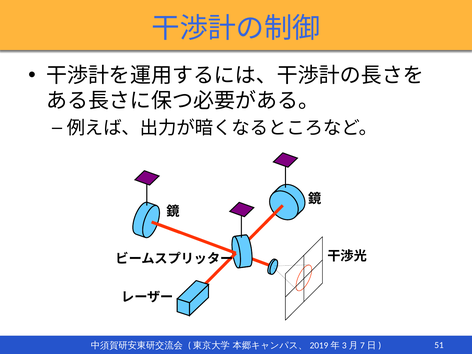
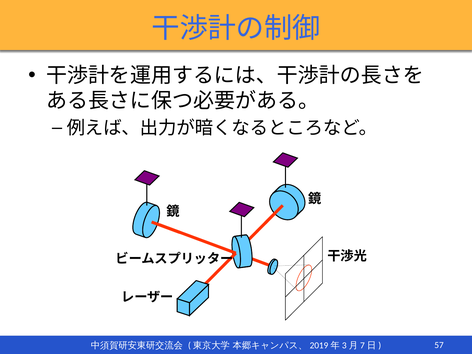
51: 51 -> 57 (439, 345)
